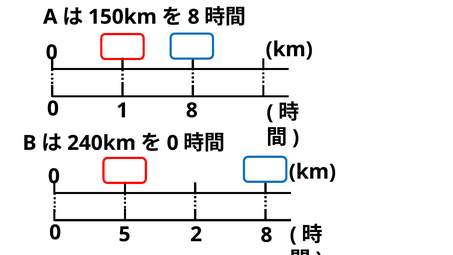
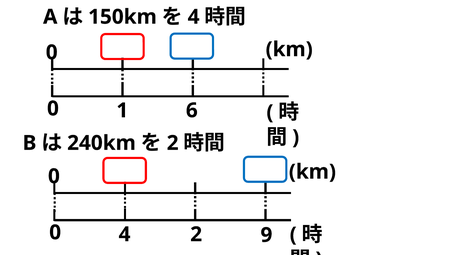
8: 8 -> 4 (194, 17)
1 8: 8 -> 6 (192, 110)
0: 0 -> 2 (173, 143)
0 5: 5 -> 4 (125, 234)
2 8: 8 -> 9 (266, 235)
